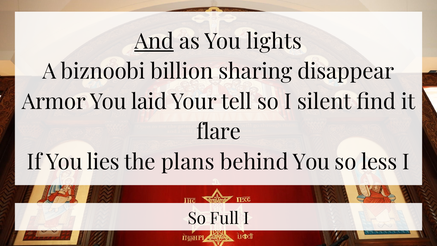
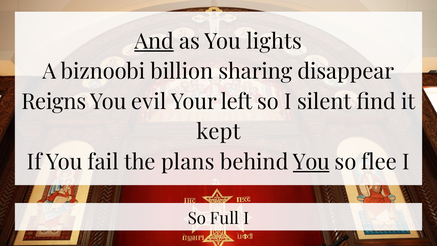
Armor: Armor -> Reigns (54, 102)
laid: laid -> evil (149, 102)
tell: tell -> left (237, 102)
flare: flare -> kept (218, 132)
lies: lies -> fail (103, 162)
You underline: none -> present (311, 162)
less: less -> flee (379, 162)
